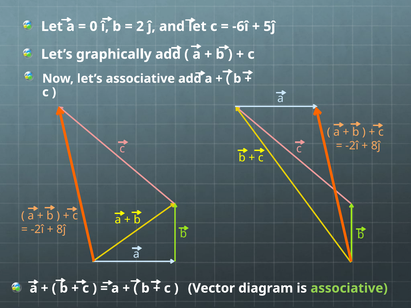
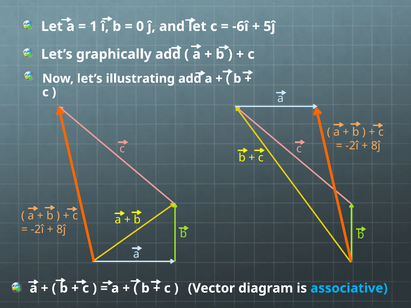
0: 0 -> 1 (93, 26)
2: 2 -> 0 (140, 26)
let’s associative: associative -> illustrating (140, 79)
associative colour: light green -> light blue (349, 288)
